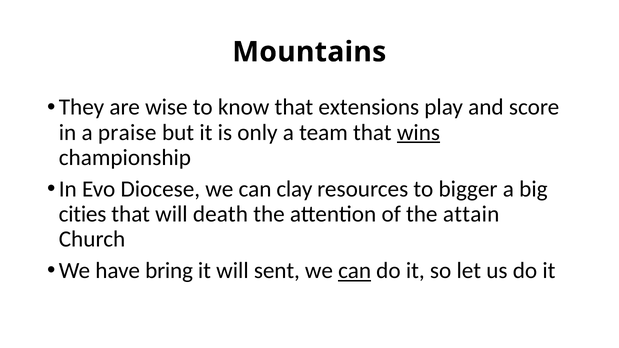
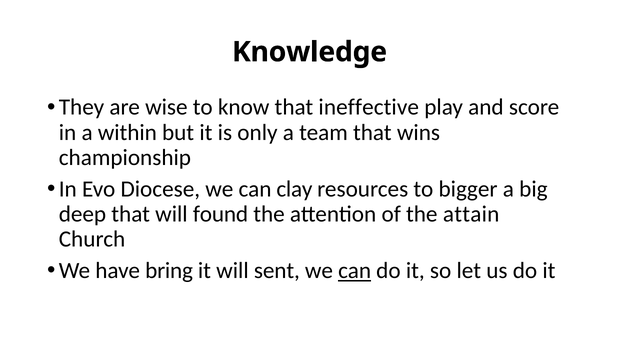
Mountains: Mountains -> Knowledge (310, 52)
extensions: extensions -> ineffective (369, 107)
praise: praise -> within (127, 132)
wins underline: present -> none (418, 132)
cities: cities -> deep (82, 214)
death: death -> found (221, 214)
